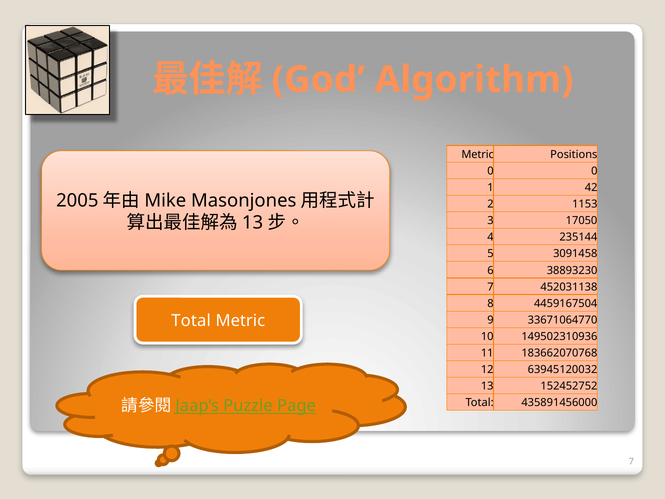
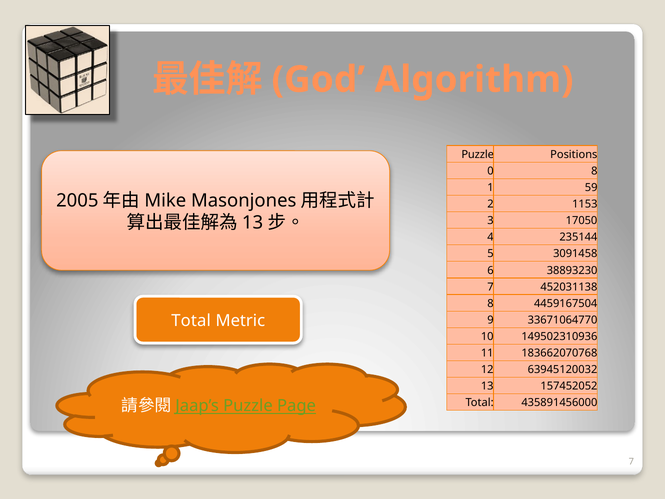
Metric: Metric -> Puzzle (478, 154)
0 0: 0 -> 8 (594, 171)
42: 42 -> 59 (591, 187)
152452752: 152452752 -> 157452052 (569, 386)
